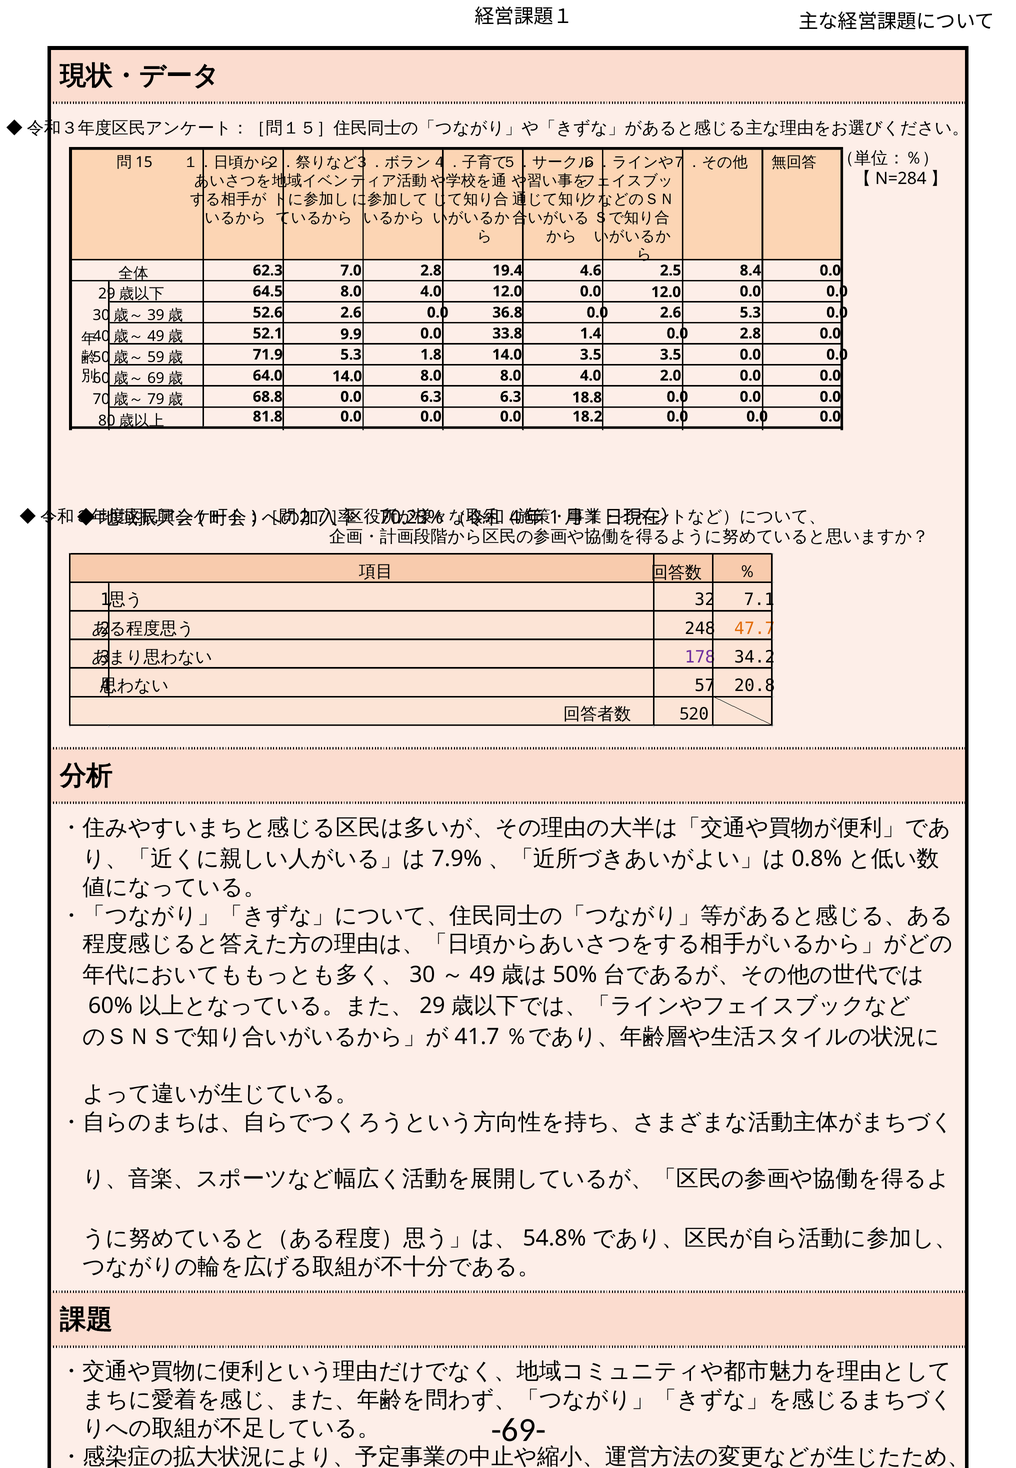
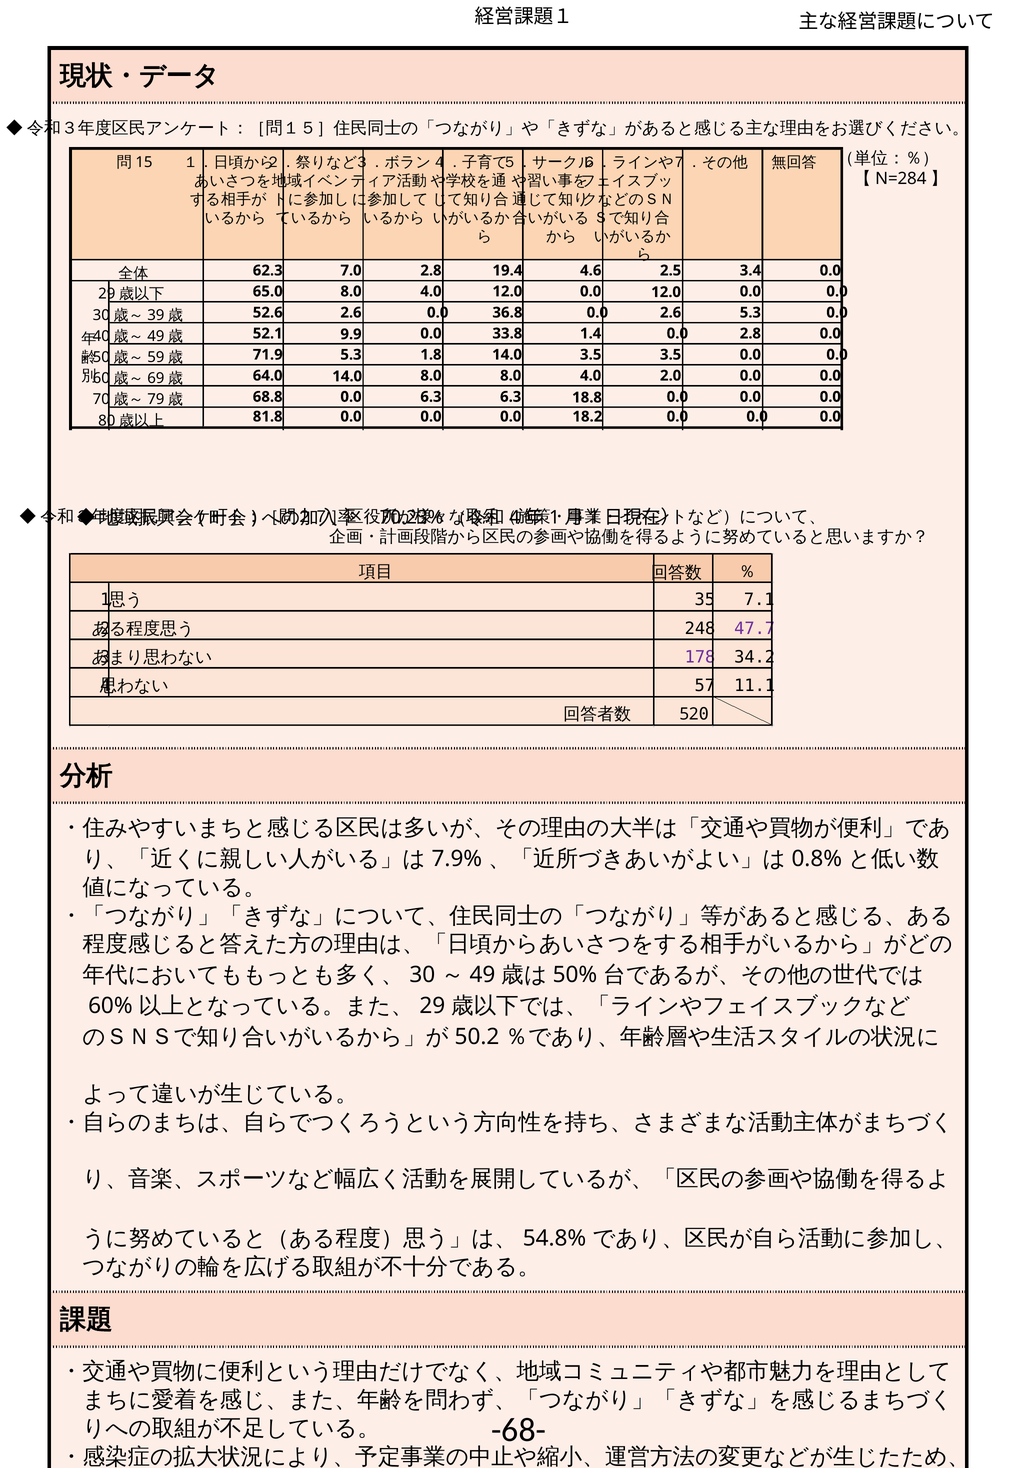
8.4: 8.4 -> 3.4 (750, 270)
64.5: 64.5 -> 65.0 (268, 291)
32: 32 -> 35 (705, 600)
47.7 colour: orange -> purple (755, 628)
20.8: 20.8 -> 11.1 (755, 685)
41.7: 41.7 -> 50.2 (477, 1037)
-69-: -69- -> -68- (519, 1430)
